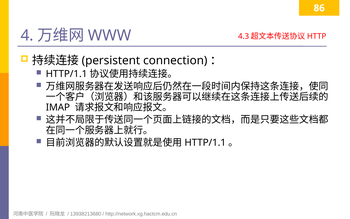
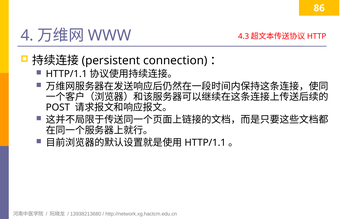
IMAP: IMAP -> POST (58, 107)
